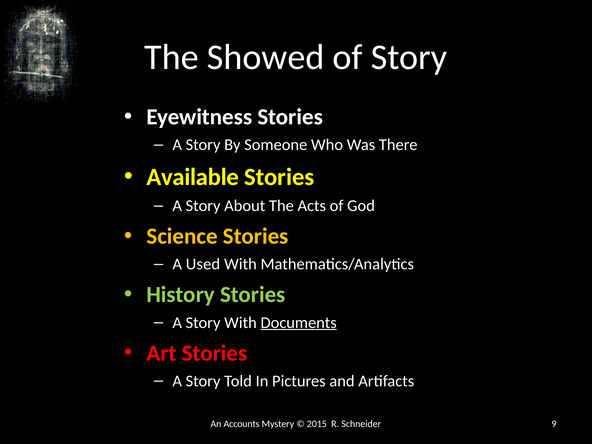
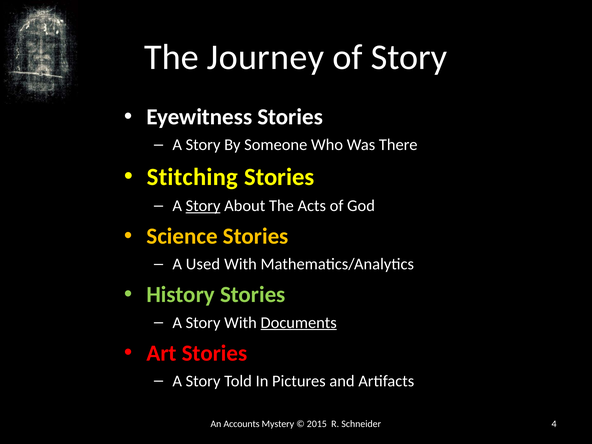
Showed: Showed -> Journey (265, 57)
Available: Available -> Stitching (192, 177)
Story underline: none -> present (203, 206)
9: 9 -> 4 (554, 424)
